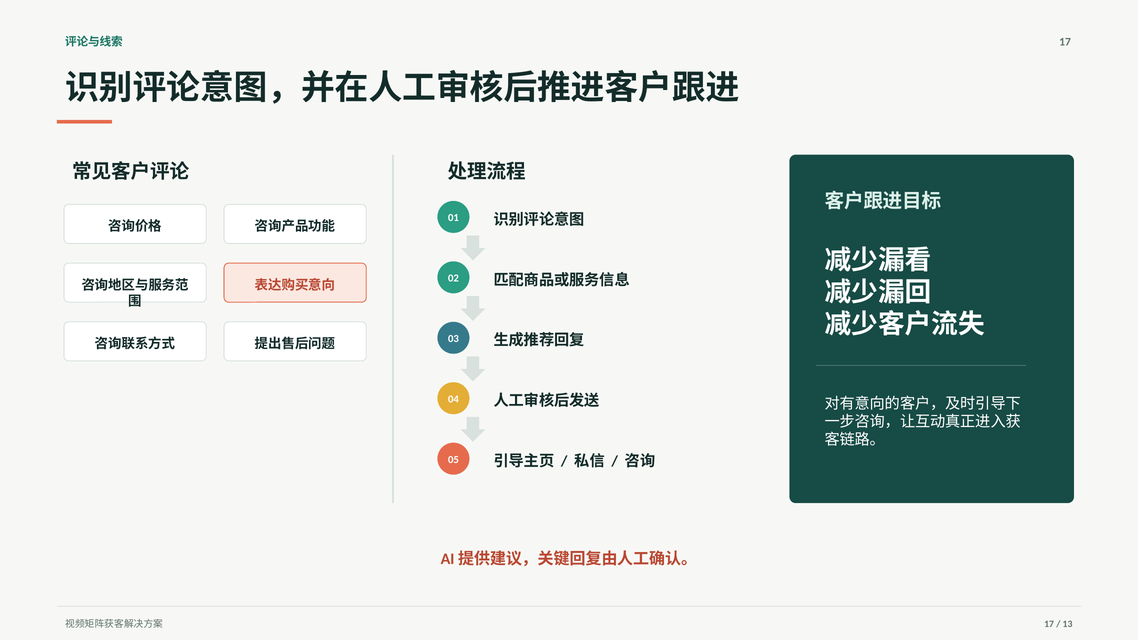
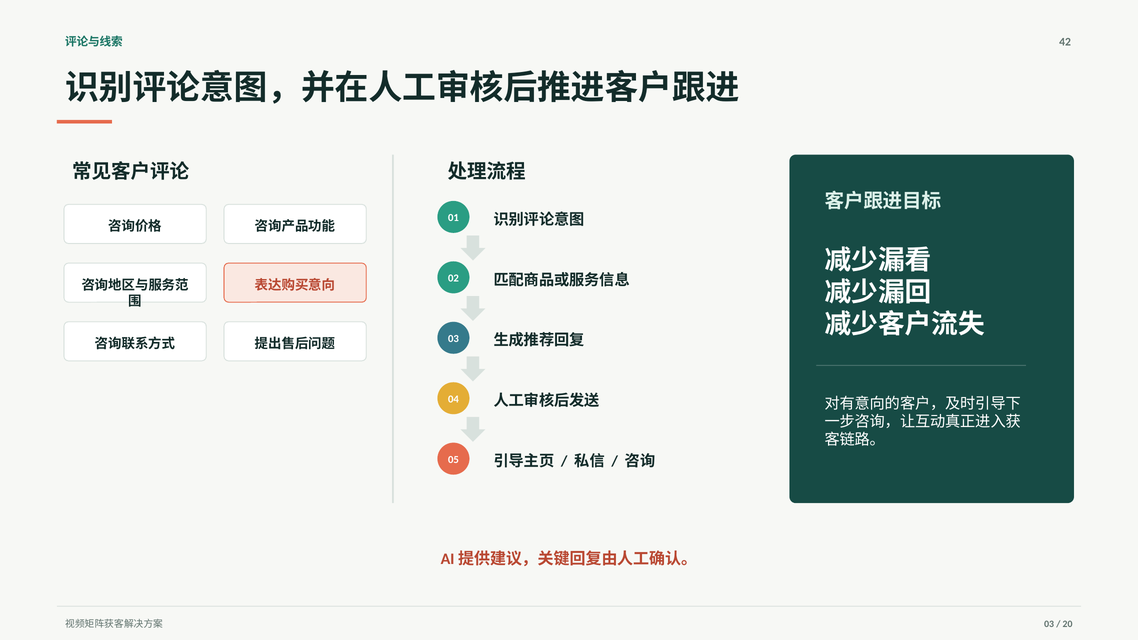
17: 17 -> 42 (1065, 42)
17: 17 -> 03 (1049, 624)
13: 13 -> 20 (1068, 624)
